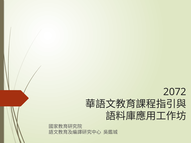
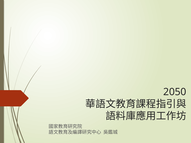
2072: 2072 -> 2050 (175, 92)
